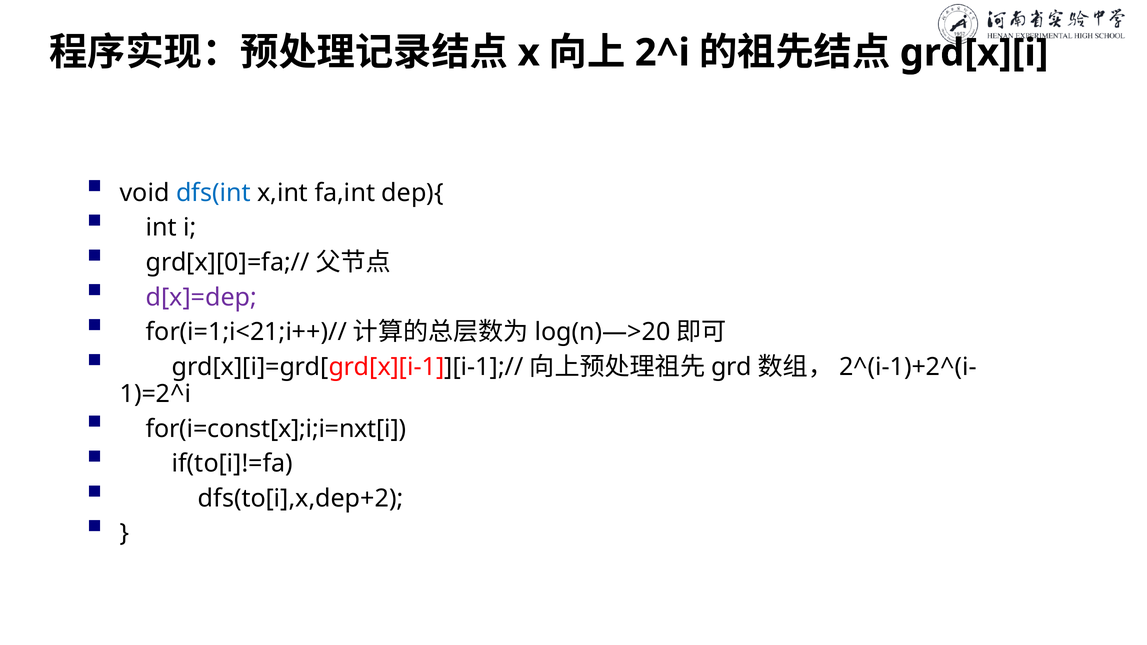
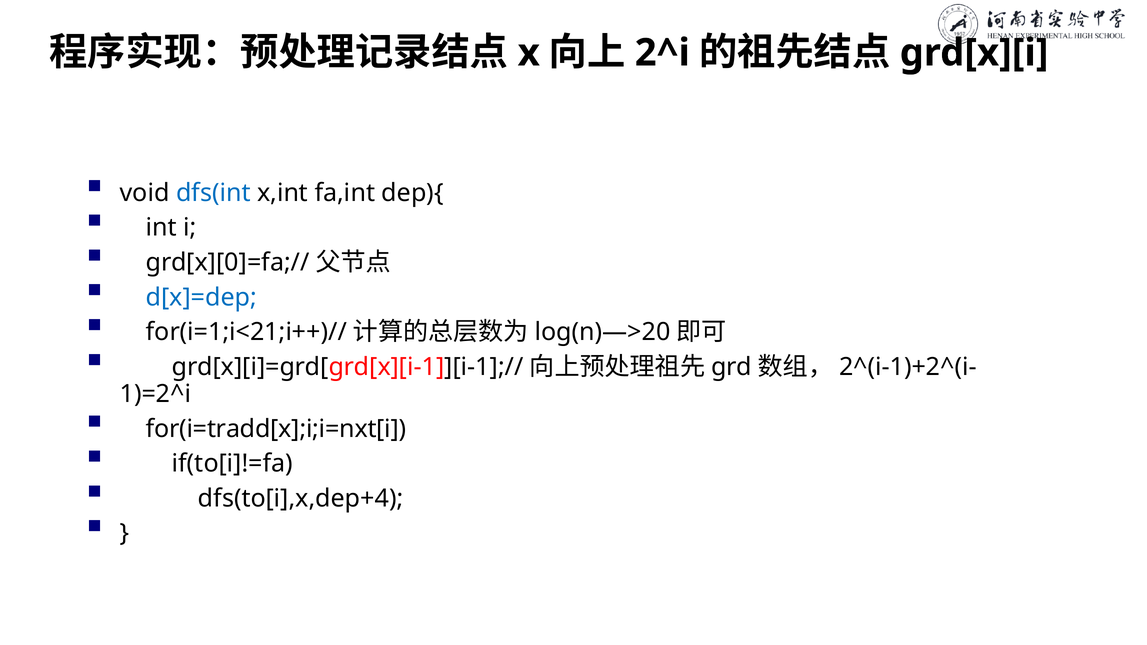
d[x]=dep colour: purple -> blue (201, 297)
for(i=const[x];i;i=nxt[i: for(i=const[x];i;i=nxt[i -> for(i=tradd[x];i;i=nxt[i (276, 429)
dfs(to[i],x,dep+2: dfs(to[i],x,dep+2 -> dfs(to[i],x,dep+4 (301, 498)
